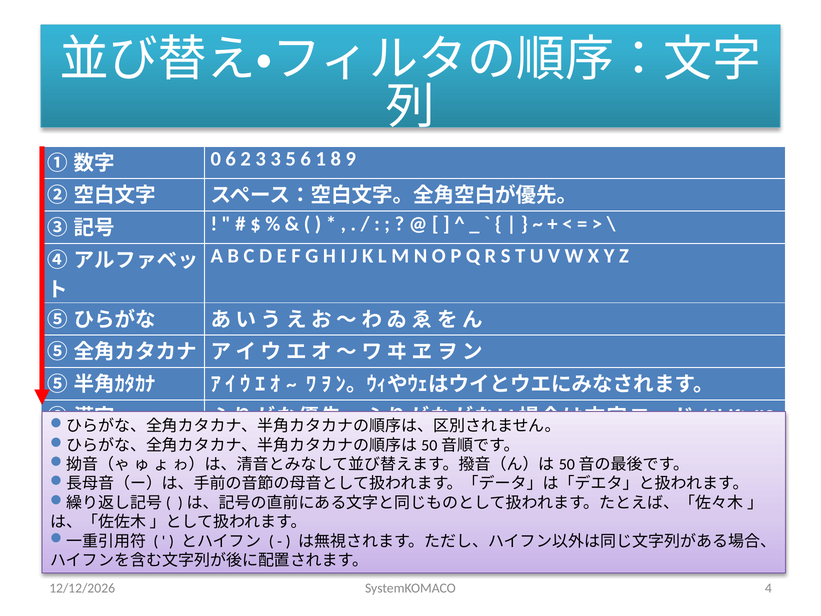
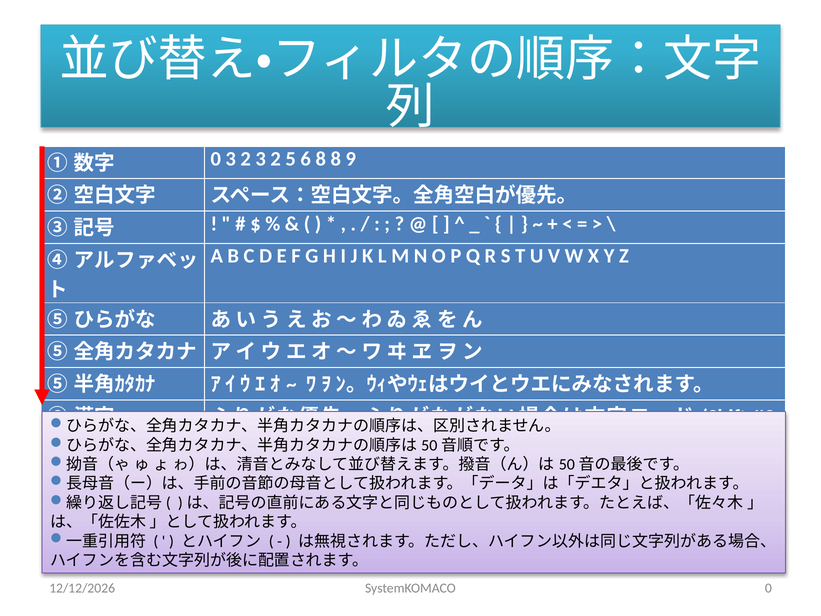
0 6: 6 -> 3 (231, 159)
2 3 3: 3 -> 2 (276, 159)
6 1: 1 -> 8 (321, 159)
SystemKOMACO 4: 4 -> 0 (768, 588)
